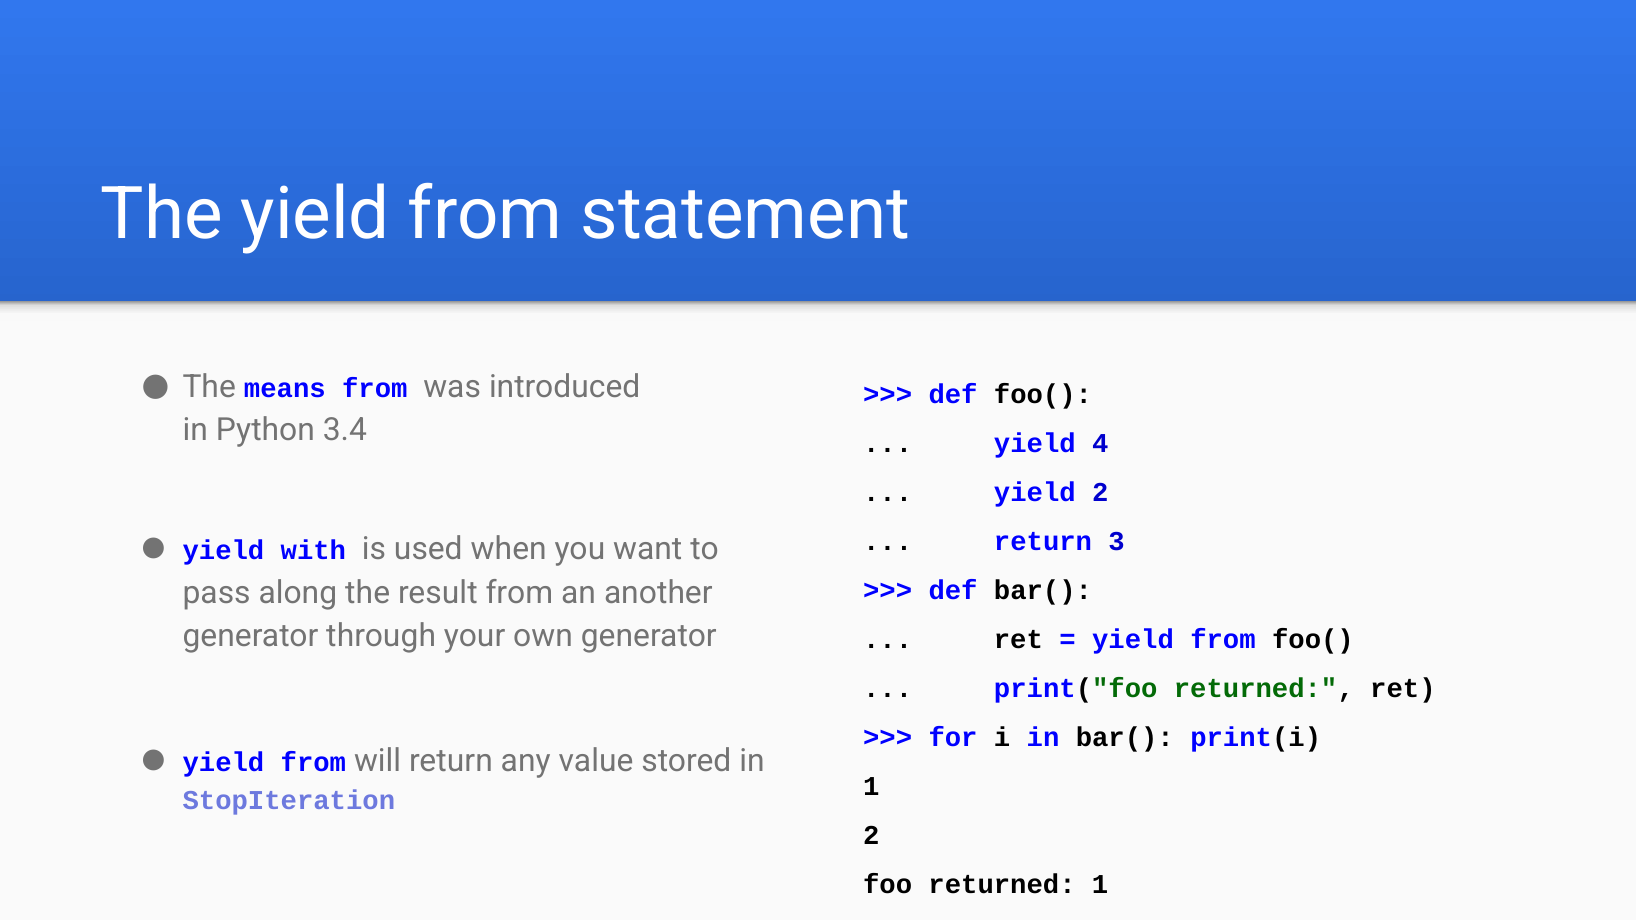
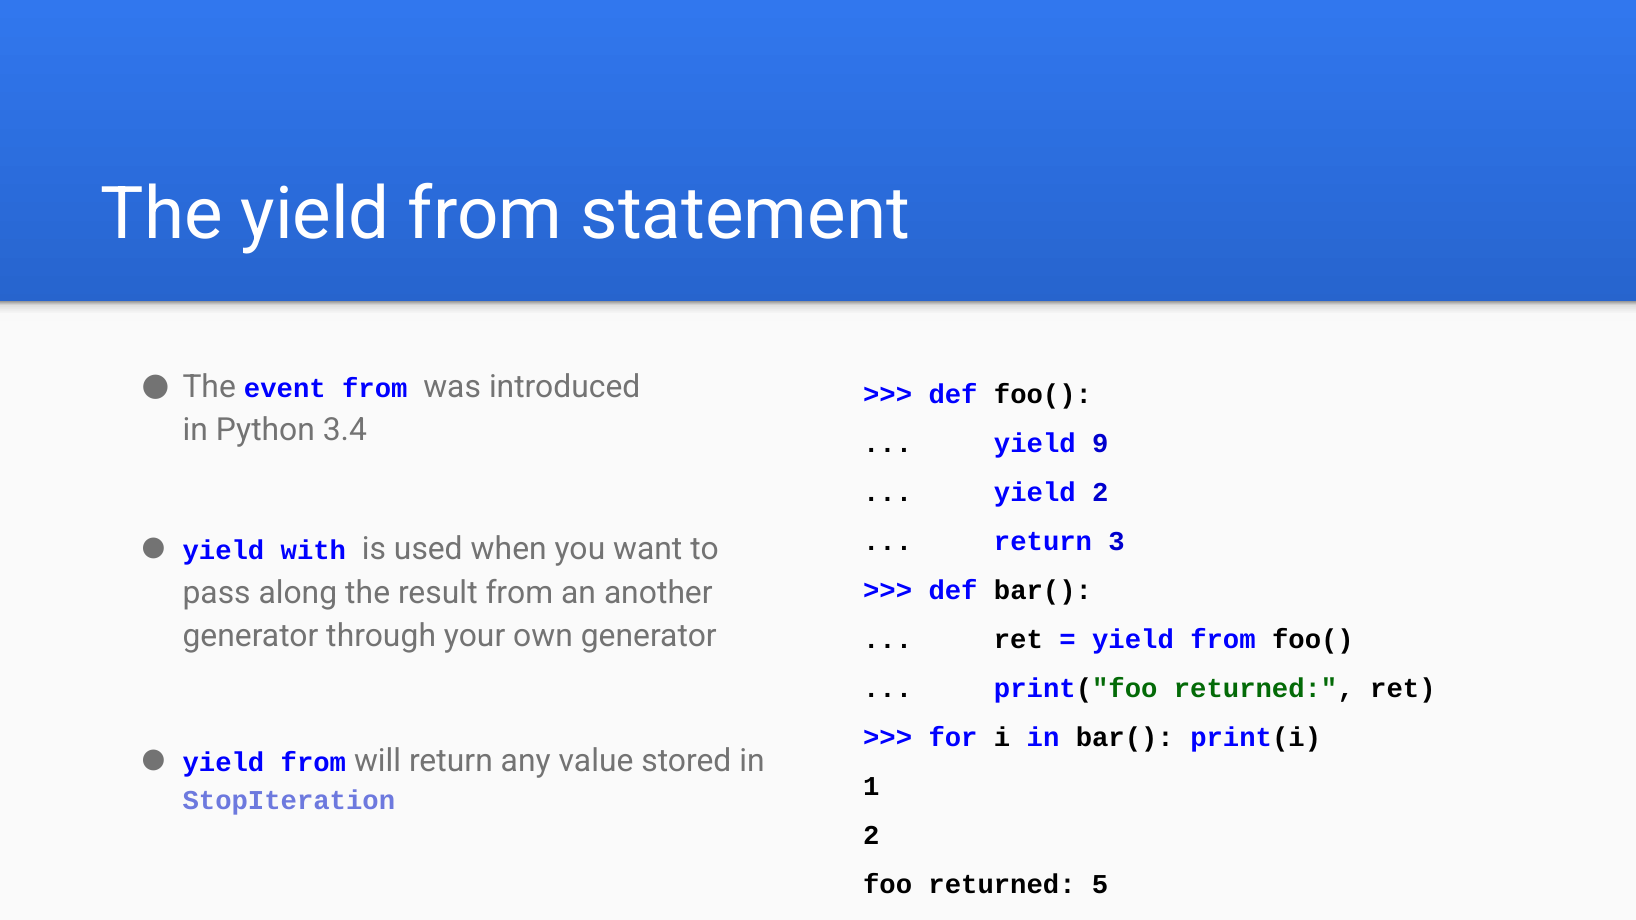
means: means -> event (285, 388)
4: 4 -> 9 (1100, 443)
returned 1: 1 -> 5 (1100, 885)
